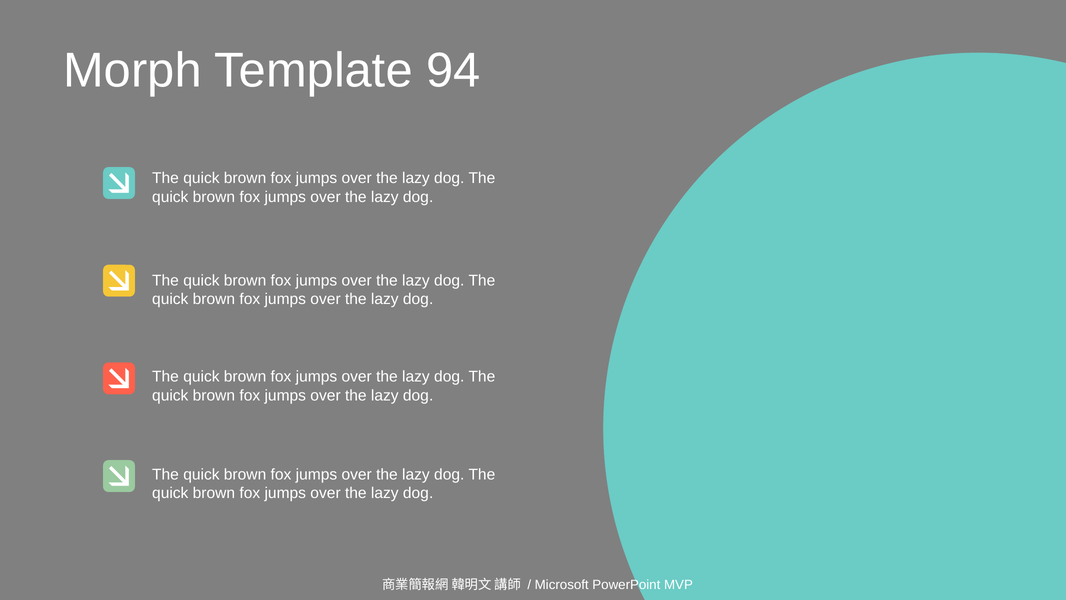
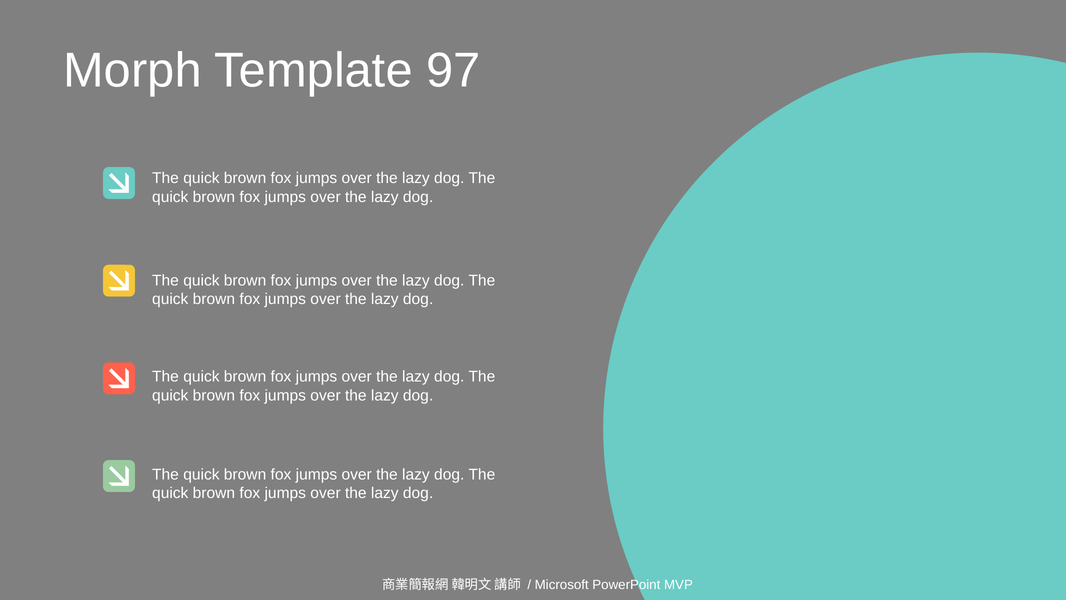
94: 94 -> 97 (453, 71)
